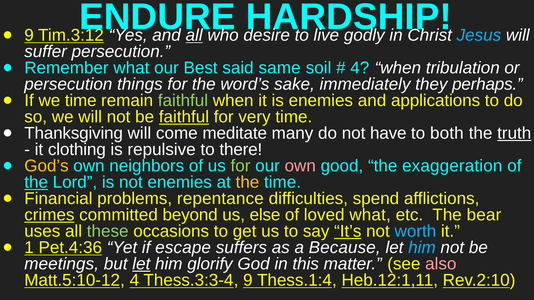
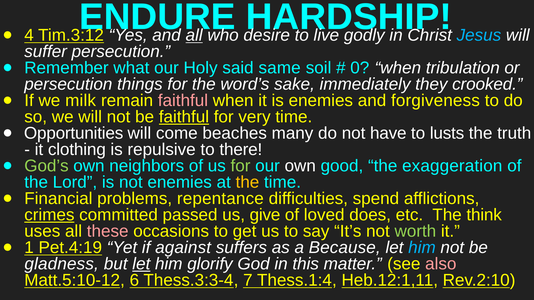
9: 9 -> 4 (29, 35)
Best: Best -> Holy (201, 68)
4: 4 -> 0 (360, 68)
perhaps: perhaps -> crooked (487, 84)
we time: time -> milk (81, 101)
faithful colour: light green -> pink (183, 101)
applications: applications -> forgiveness (435, 101)
Thanksgiving: Thanksgiving -> Opportunities (74, 133)
meditate: meditate -> beaches (235, 133)
both: both -> lusts (447, 133)
truth underline: present -> none (514, 133)
God’s colour: yellow -> light green (46, 166)
own colour: pink -> white (300, 166)
the underline: present -> none (36, 182)
beyond: beyond -> passed (190, 215)
else: else -> give (265, 215)
loved what: what -> does (370, 215)
bear: bear -> think (484, 215)
these colour: light green -> pink (108, 231)
It’s underline: present -> none (348, 231)
worth colour: light blue -> light green (415, 231)
Pet.4:36: Pet.4:36 -> Pet.4:19 (70, 248)
escape: escape -> against (183, 248)
meetings: meetings -> gladness (62, 264)
Matt.5:10-12 4: 4 -> 6 (134, 281)
Thess.3:3-4 9: 9 -> 7 (248, 281)
